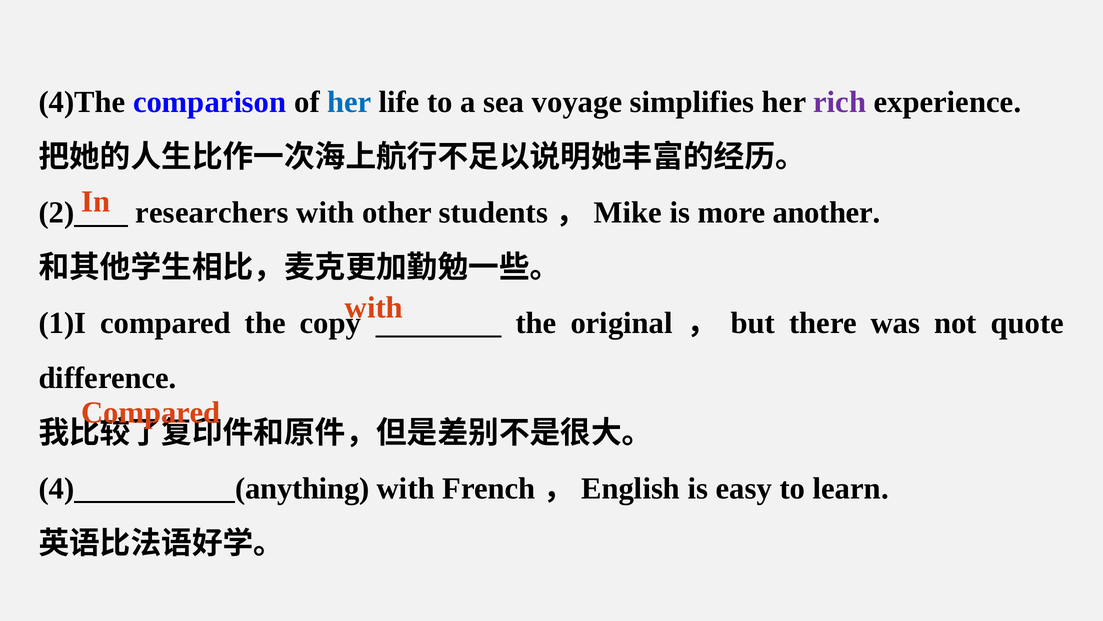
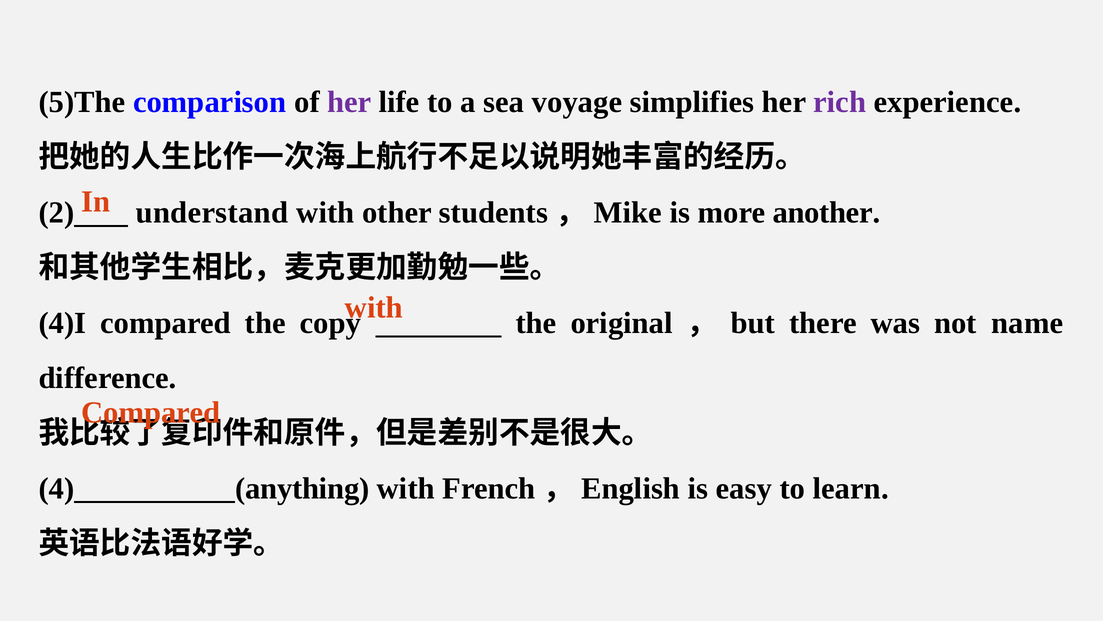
4)The: 4)The -> 5)The (82, 102)
her colour: blue -> purple (349, 102)
researchers: researchers -> understand (212, 212)
1)I: 1)I -> 4)I (62, 323)
quote: quote -> name (1027, 323)
